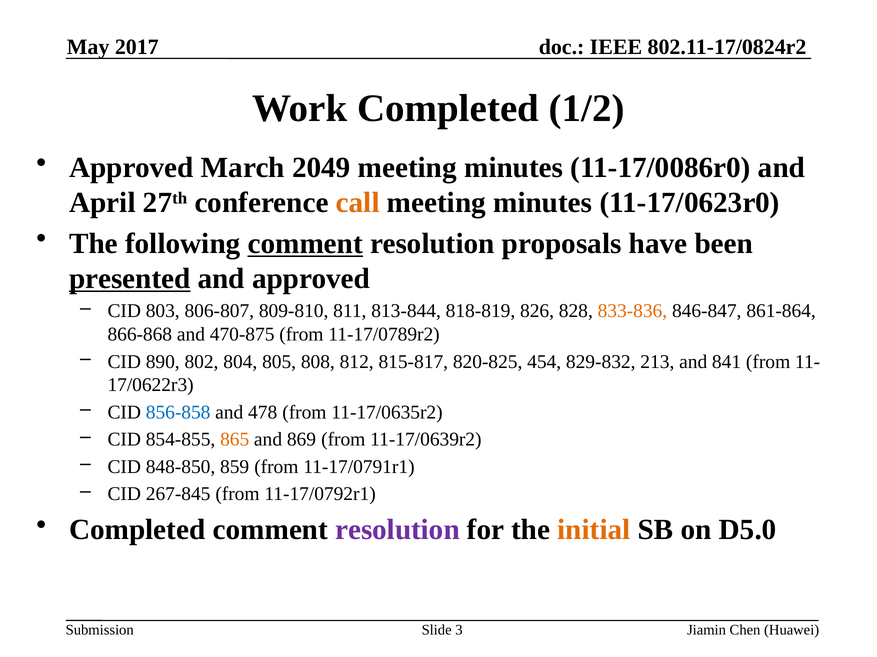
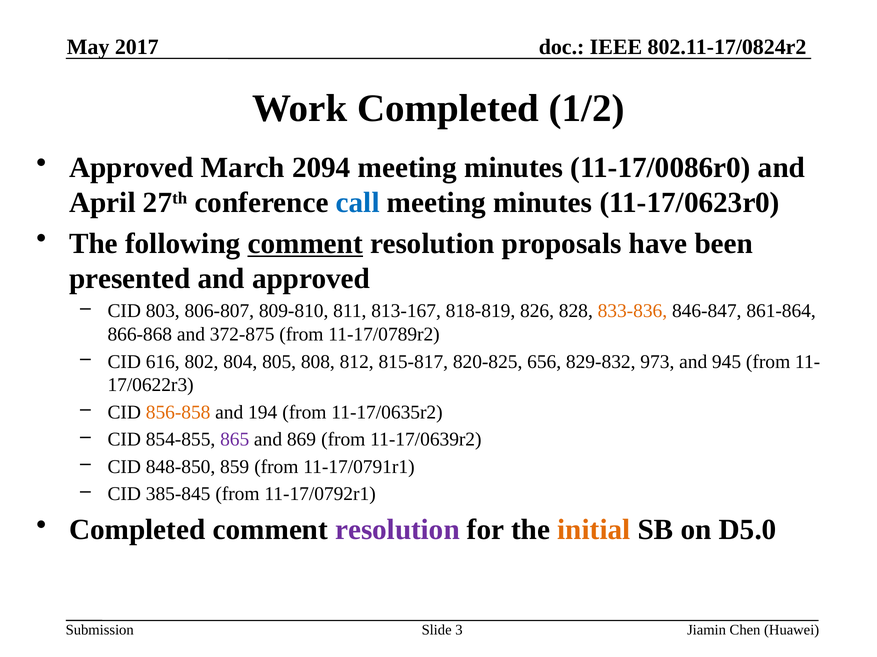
2049: 2049 -> 2094 (321, 168)
call colour: orange -> blue (358, 203)
presented underline: present -> none (130, 279)
813-844: 813-844 -> 813-167 (406, 311)
470-875: 470-875 -> 372-875 (242, 335)
890: 890 -> 616 (163, 362)
454: 454 -> 656 (544, 362)
213: 213 -> 973 (657, 362)
841: 841 -> 945 (727, 362)
856-858 colour: blue -> orange (178, 413)
478: 478 -> 194 (263, 413)
865 colour: orange -> purple (235, 440)
267-845: 267-845 -> 385-845 (178, 495)
